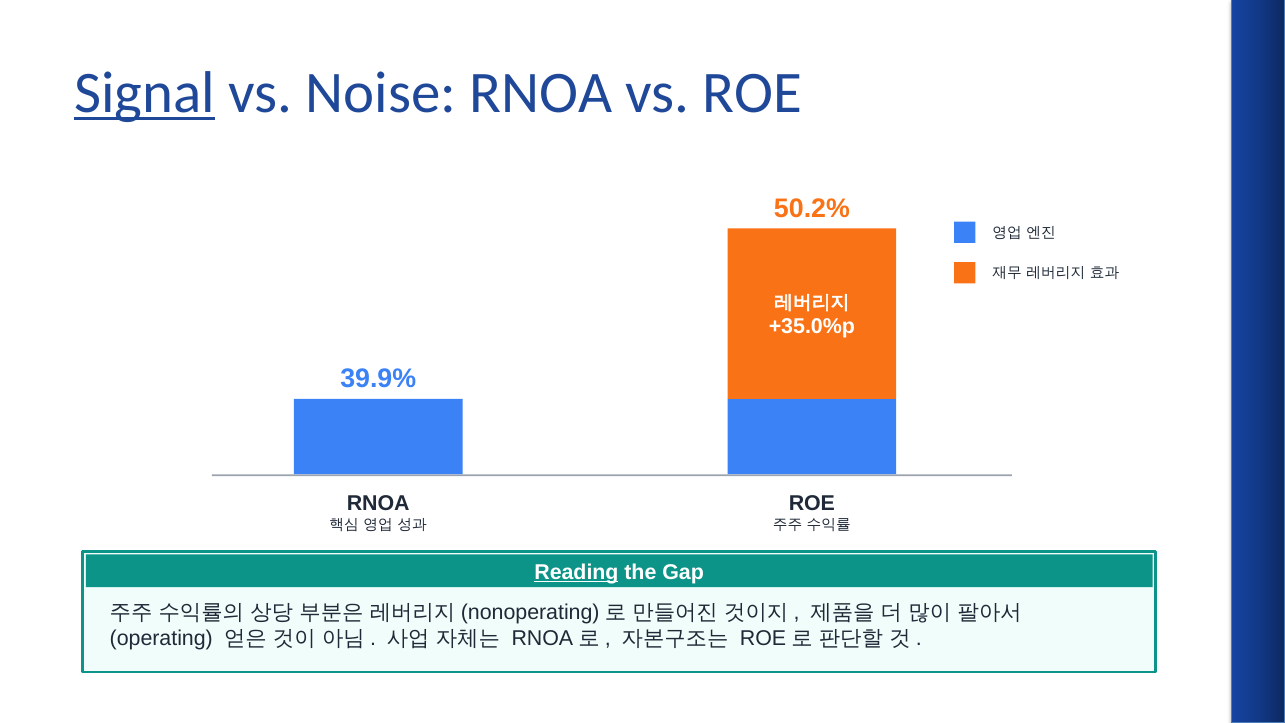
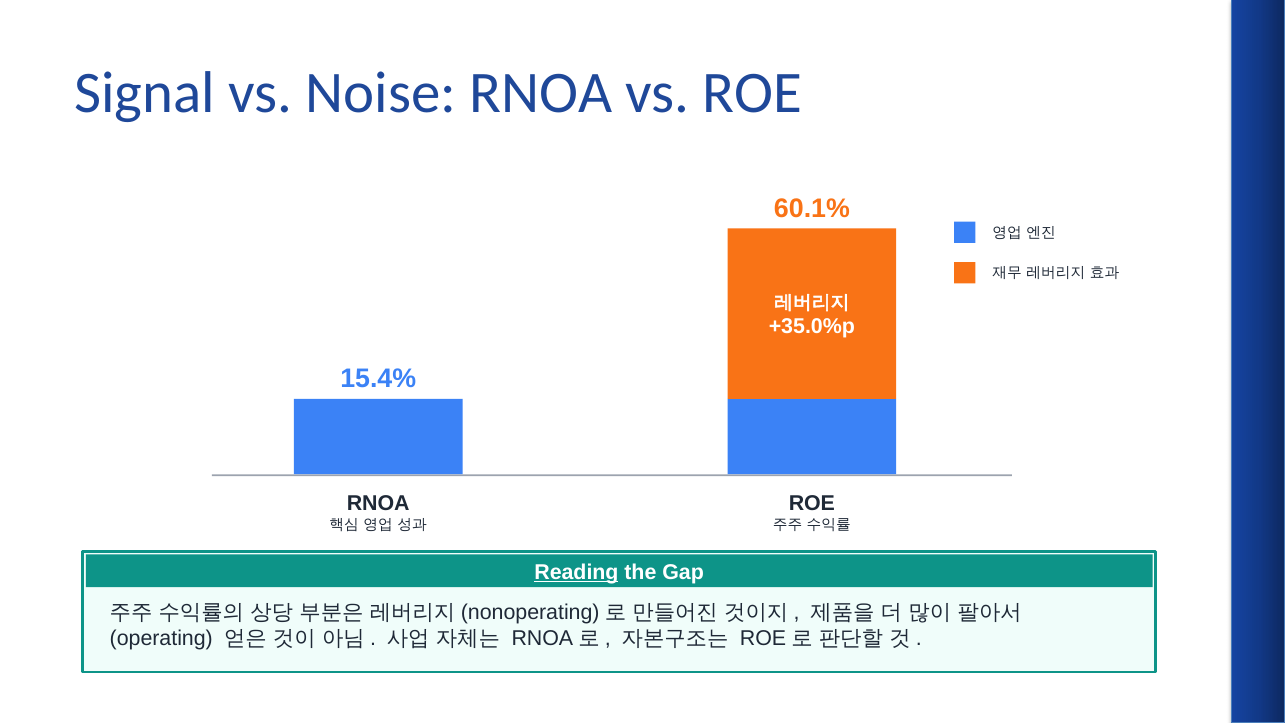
Signal underline: present -> none (145, 93)
50.2%: 50.2% -> 60.1% (812, 208)
39.9%: 39.9% -> 15.4% (378, 378)
